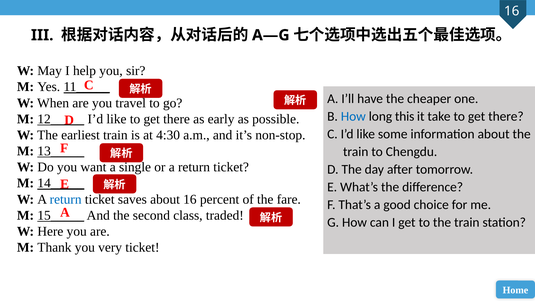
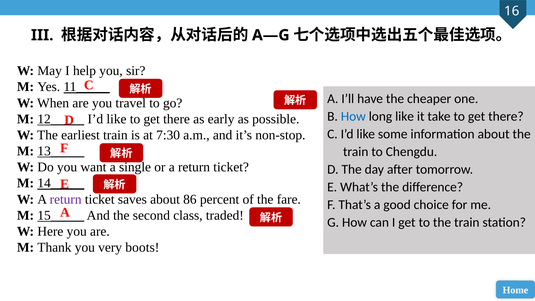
long this: this -> like (405, 116)
4:30: 4:30 -> 7:30 (168, 135)
return colour: blue -> purple (66, 199)
about 16: 16 -> 86 (190, 199)
very ticket: ticket -> boots (142, 247)
